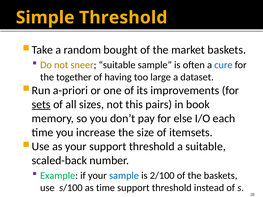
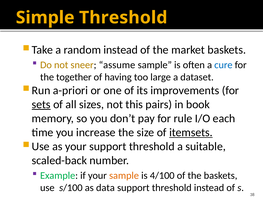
random bought: bought -> instead (121, 50)
sneer suitable: suitable -> assume (117, 65)
else: else -> rule (183, 119)
itemsets underline: none -> present (191, 133)
sample colour: blue -> orange (124, 176)
2/100: 2/100 -> 4/100 (162, 176)
as time: time -> data (105, 188)
